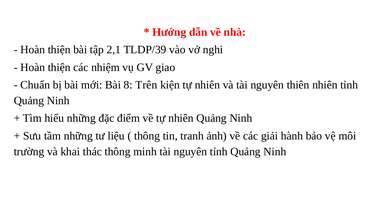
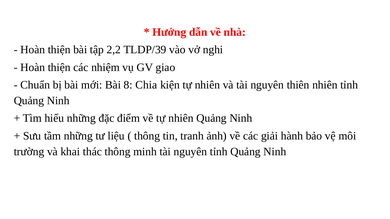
2,1: 2,1 -> 2,2 (114, 50)
Trên: Trên -> Chia (146, 85)
